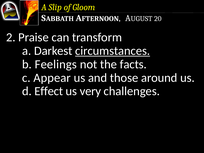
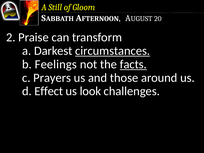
Slip: Slip -> Still (55, 7)
facts underline: none -> present (133, 64)
Appear: Appear -> Prayers (52, 78)
very: very -> look (90, 91)
